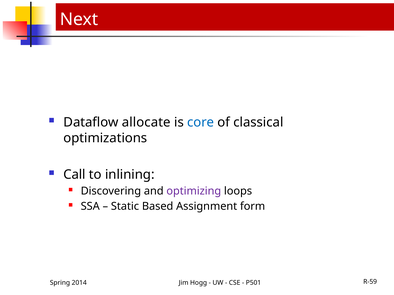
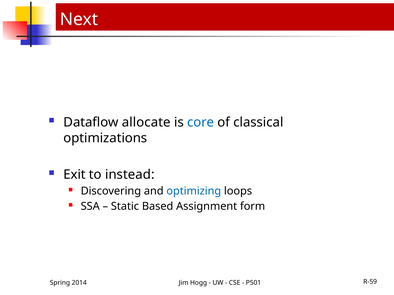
Call: Call -> Exit (75, 175)
inlining: inlining -> instead (130, 175)
optimizing colour: purple -> blue (194, 191)
